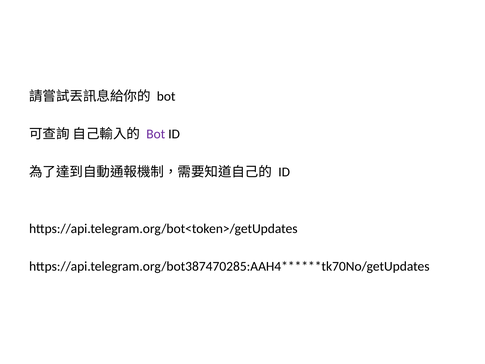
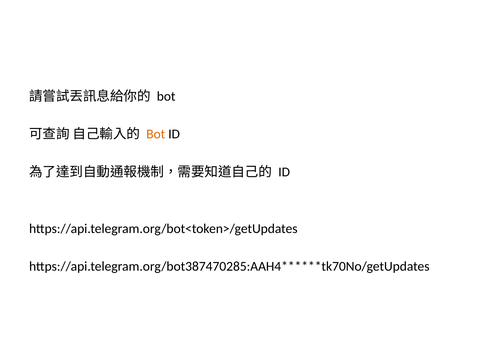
Bot colour: purple -> orange (156, 134)
